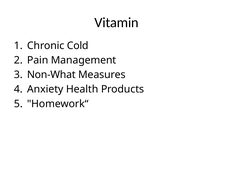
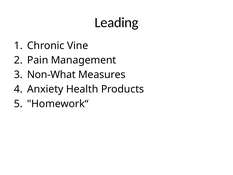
Vitamin: Vitamin -> Leading (117, 23)
Cold: Cold -> Vine (78, 46)
